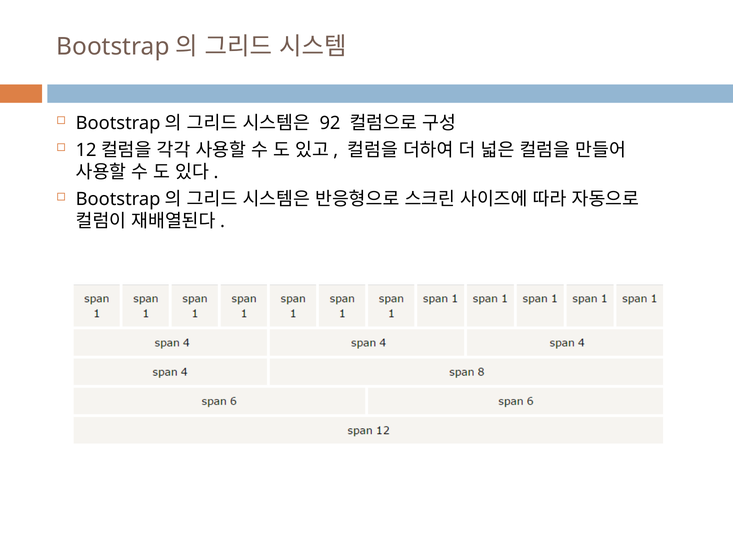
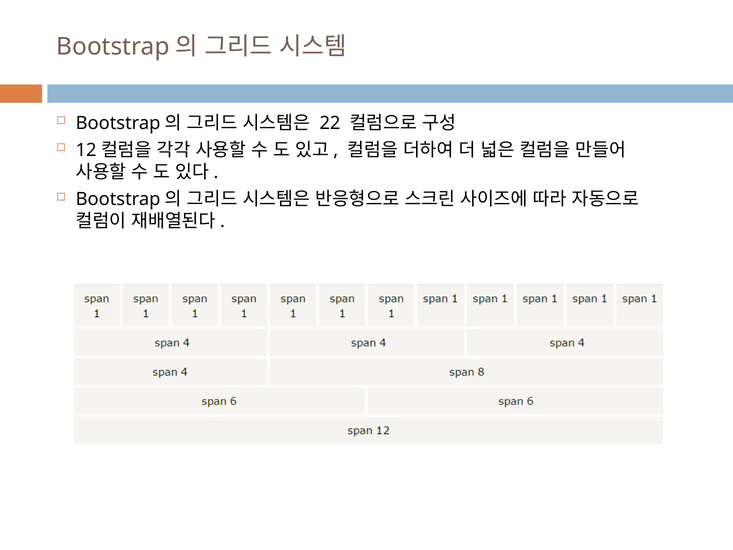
92: 92 -> 22 (330, 123)
